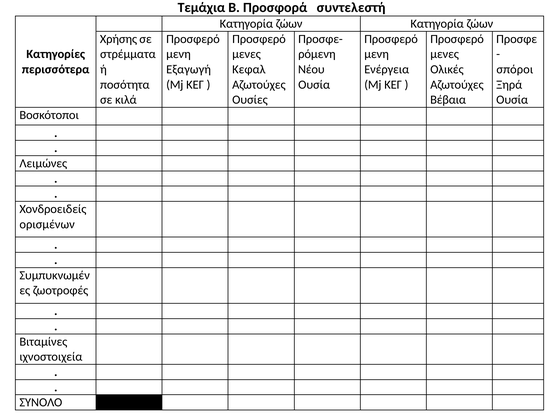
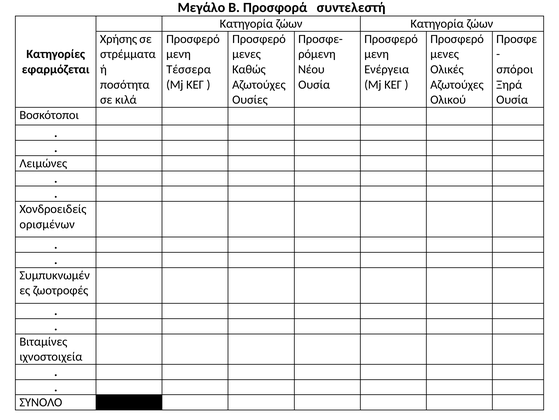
Τεμάχια: Τεμάχια -> Μεγάλο (201, 7)
περισσότερα: περισσότερα -> εφαρμόζεται (56, 69)
Εξαγωγή: Εξαγωγή -> Τέσσερα (189, 69)
Κεφαλ: Κεφαλ -> Καθώς (249, 69)
Βέβαια: Βέβαια -> Ολικού (448, 100)
